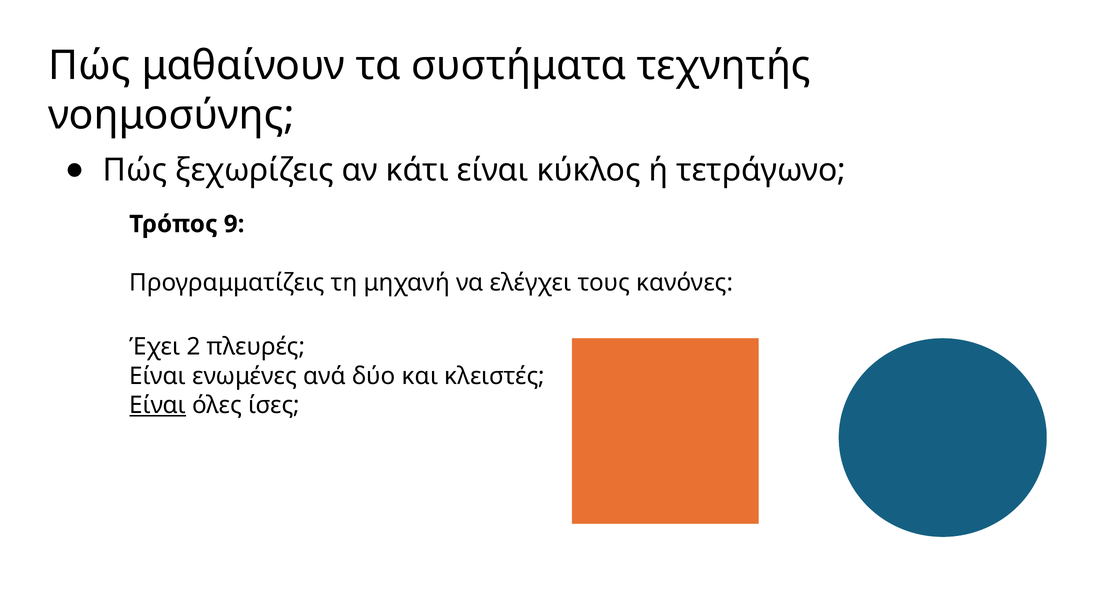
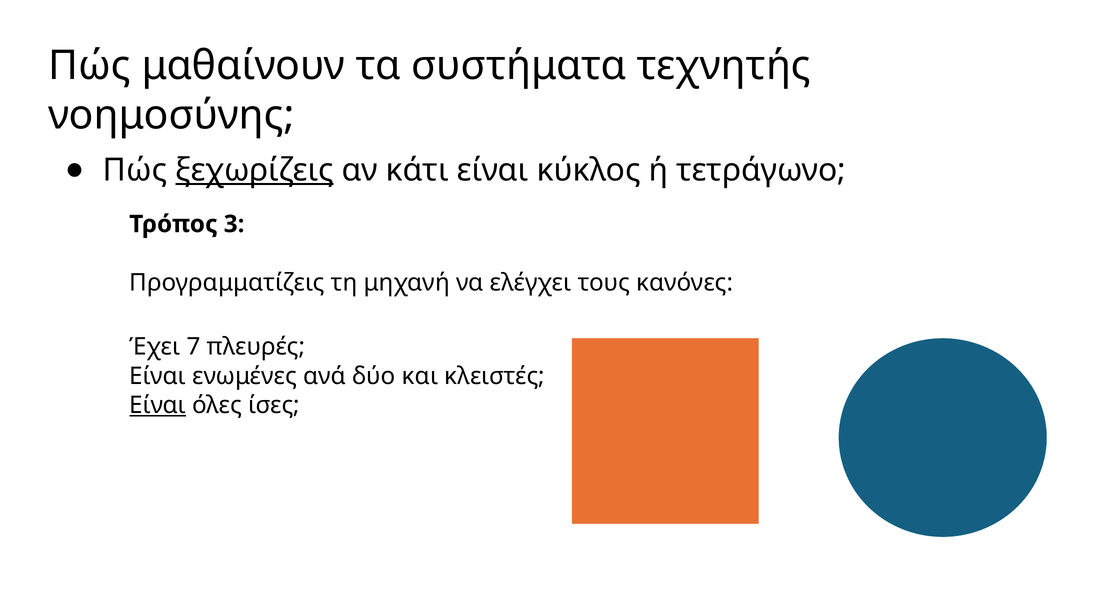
ξεχωρίζεις underline: none -> present (254, 170)
9: 9 -> 3 (234, 224)
2: 2 -> 7 (193, 347)
